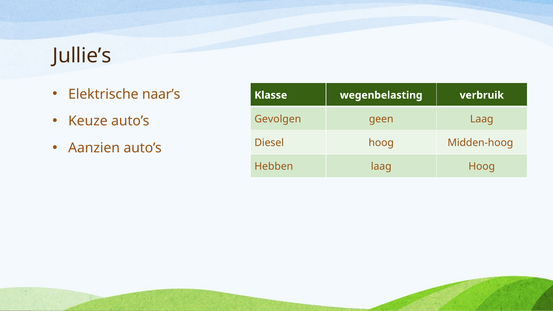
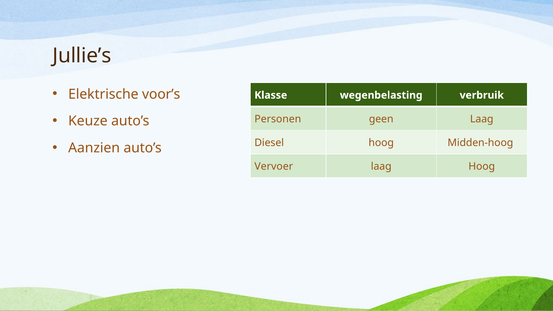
naar’s: naar’s -> voor’s (161, 94)
Gevolgen: Gevolgen -> Personen (278, 119)
Hebben: Hebben -> Vervoer (274, 166)
